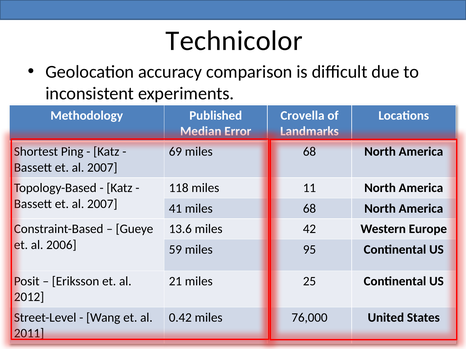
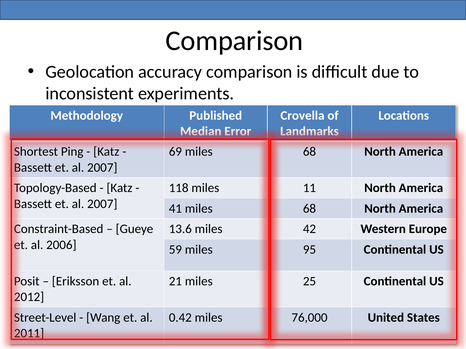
Technicolor: Technicolor -> Comparison (234, 41)
